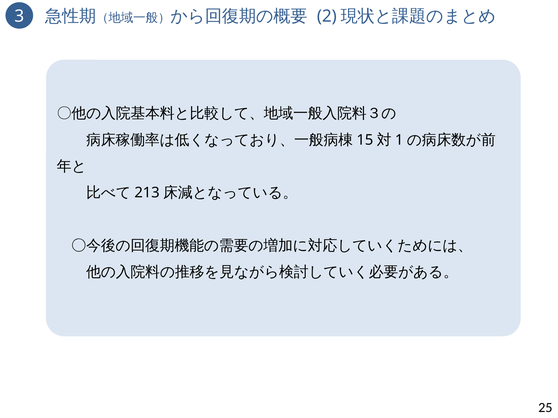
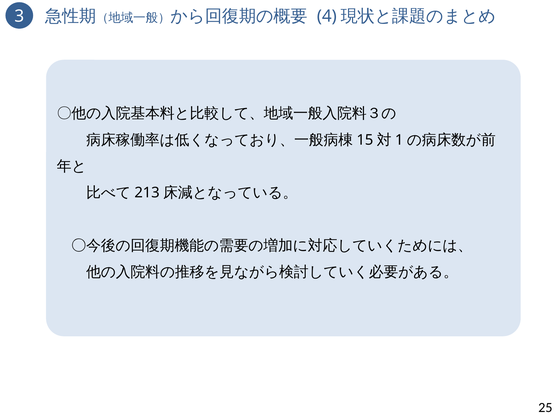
2: 2 -> 4 (327, 16)
